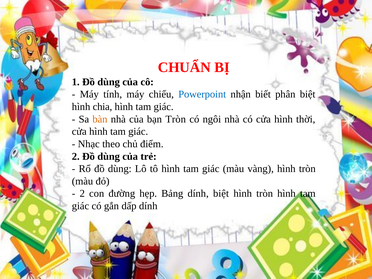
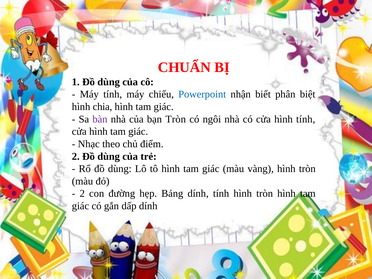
bàn colour: orange -> purple (100, 119)
hình thời: thời -> tính (306, 119)
dính biệt: biệt -> tính (221, 194)
